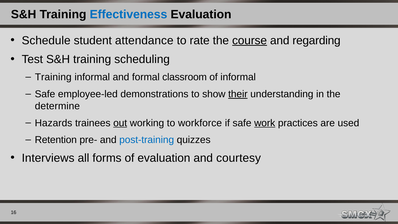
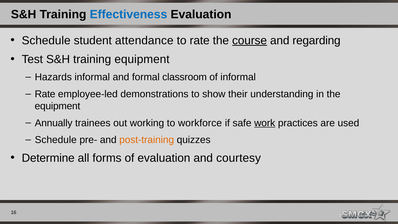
training scheduling: scheduling -> equipment (142, 59)
Training: Training -> Hazards (53, 77)
Safe: Safe -> Rate (45, 94)
their underline: present -> none (238, 94)
determine: determine -> equipment (57, 106)
Hazards: Hazards -> Annually (54, 123)
out underline: present -> none (120, 123)
Retention: Retention -> Schedule (56, 140)
post-training colour: blue -> orange (147, 140)
Interviews: Interviews -> Determine (48, 158)
